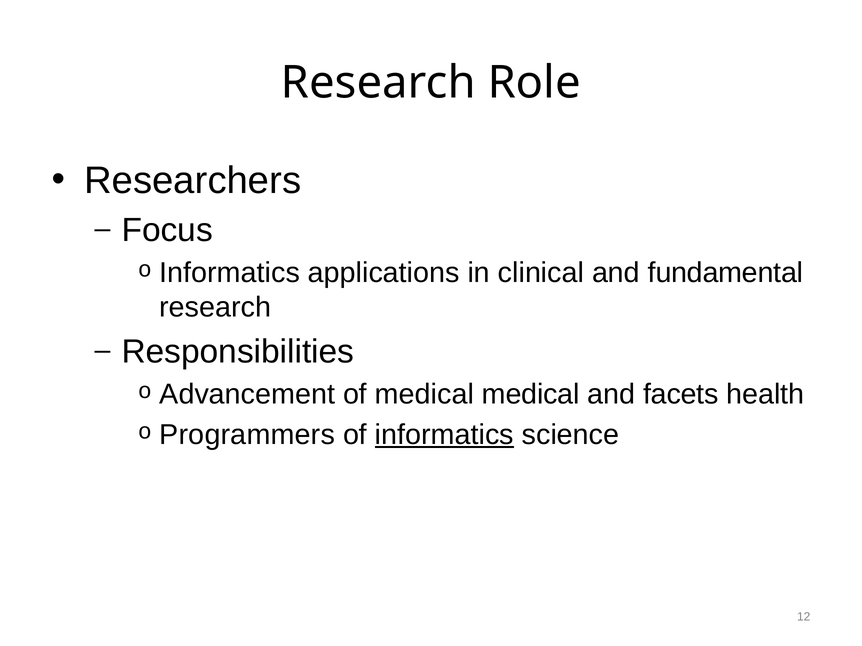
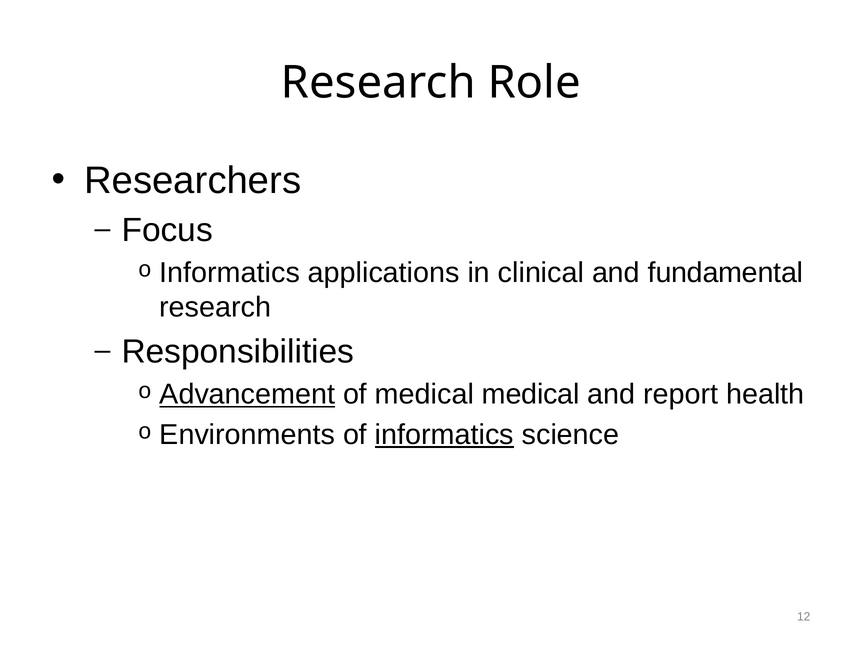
Advancement underline: none -> present (247, 395)
facets: facets -> report (681, 395)
Programmers: Programmers -> Environments (247, 435)
